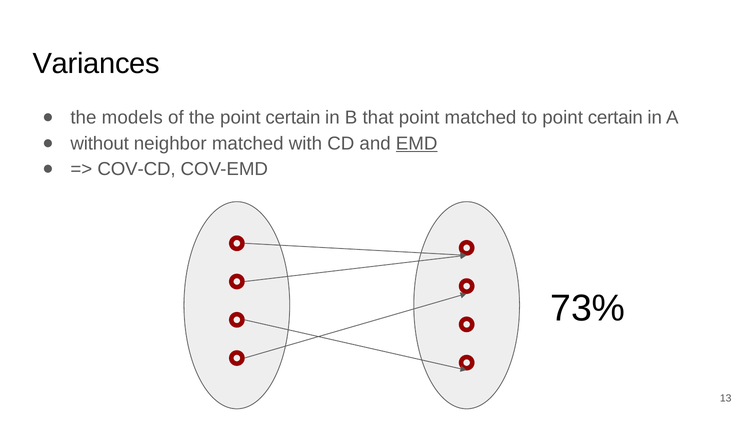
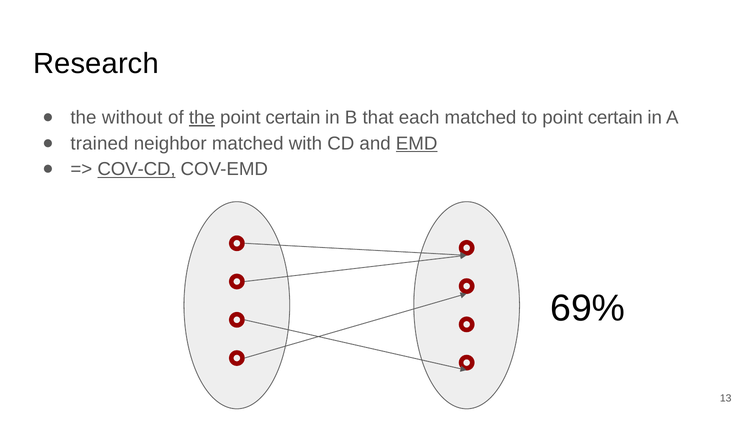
Variances: Variances -> Research (96, 63)
models: models -> without (132, 118)
the underline: none -> present (202, 118)
that point: point -> each (419, 118)
without: without -> trained (100, 144)
COV-CD underline: none -> present (137, 169)
73%: 73% -> 69% (588, 309)
